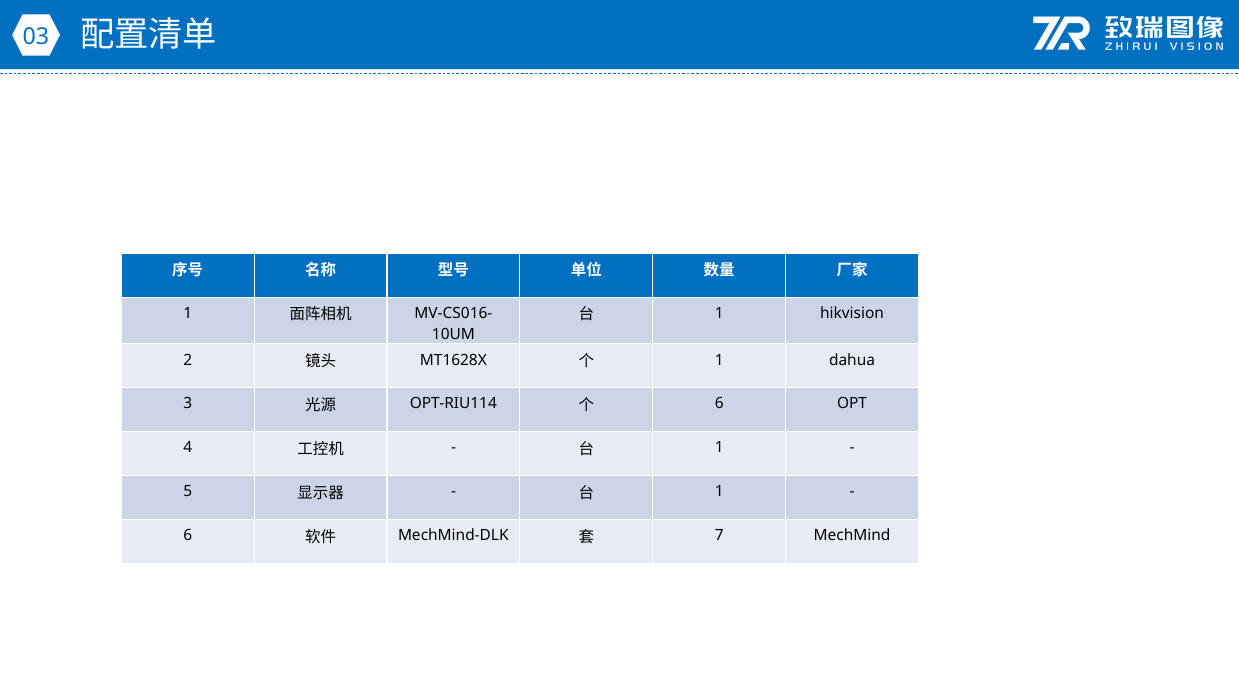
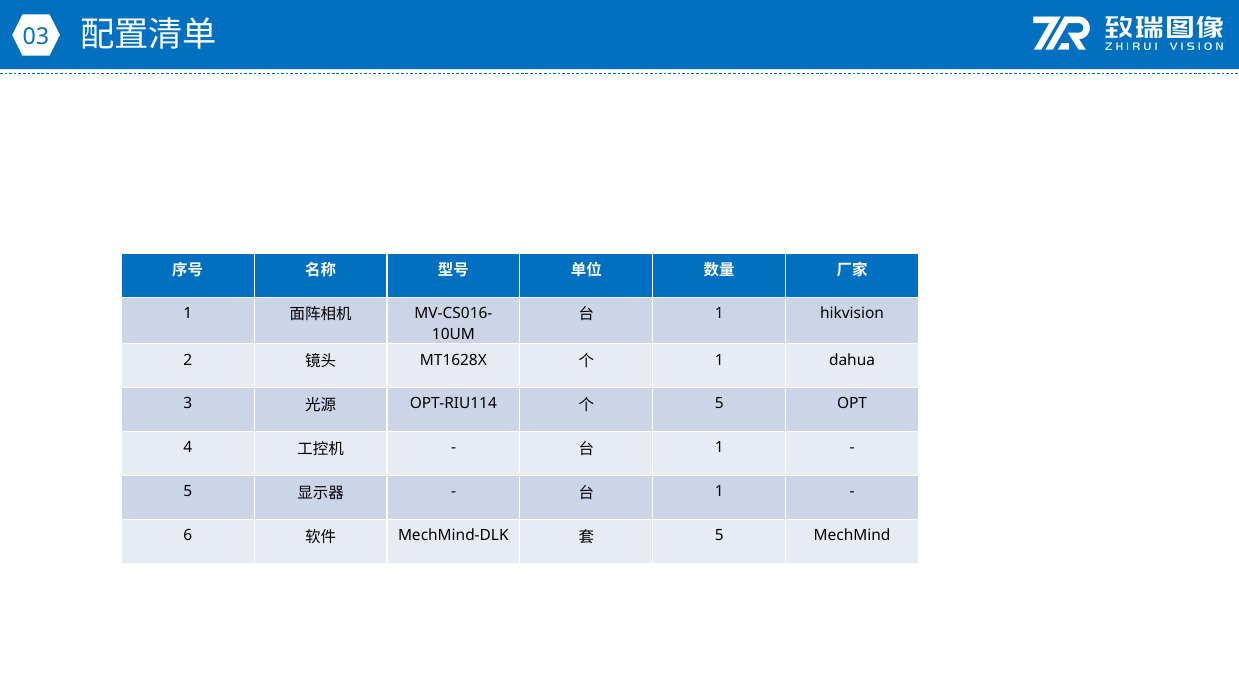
6: 6 -> 5 (719, 404)
7: 7 -> 5 (719, 535)
